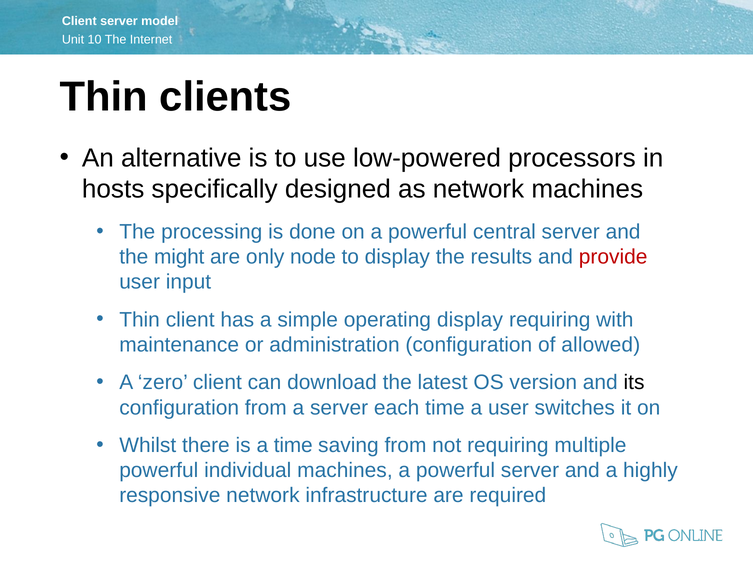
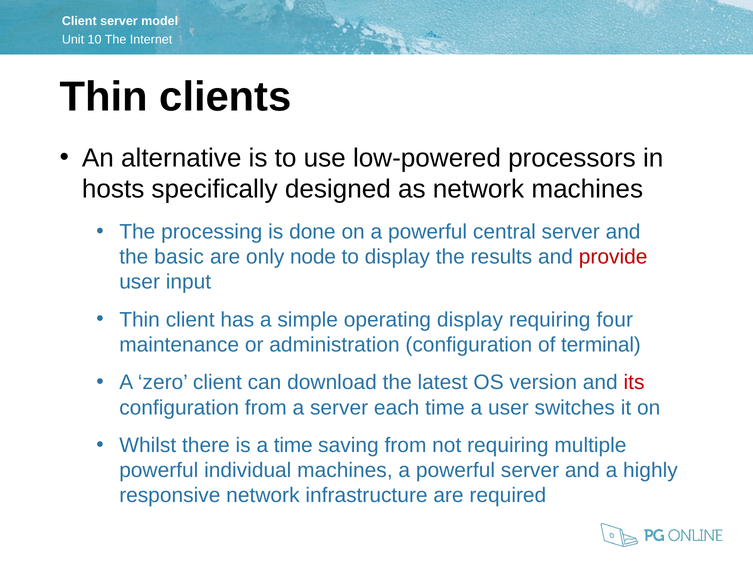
might: might -> basic (179, 257)
with: with -> four (615, 320)
allowed: allowed -> terminal (601, 345)
its colour: black -> red (634, 382)
